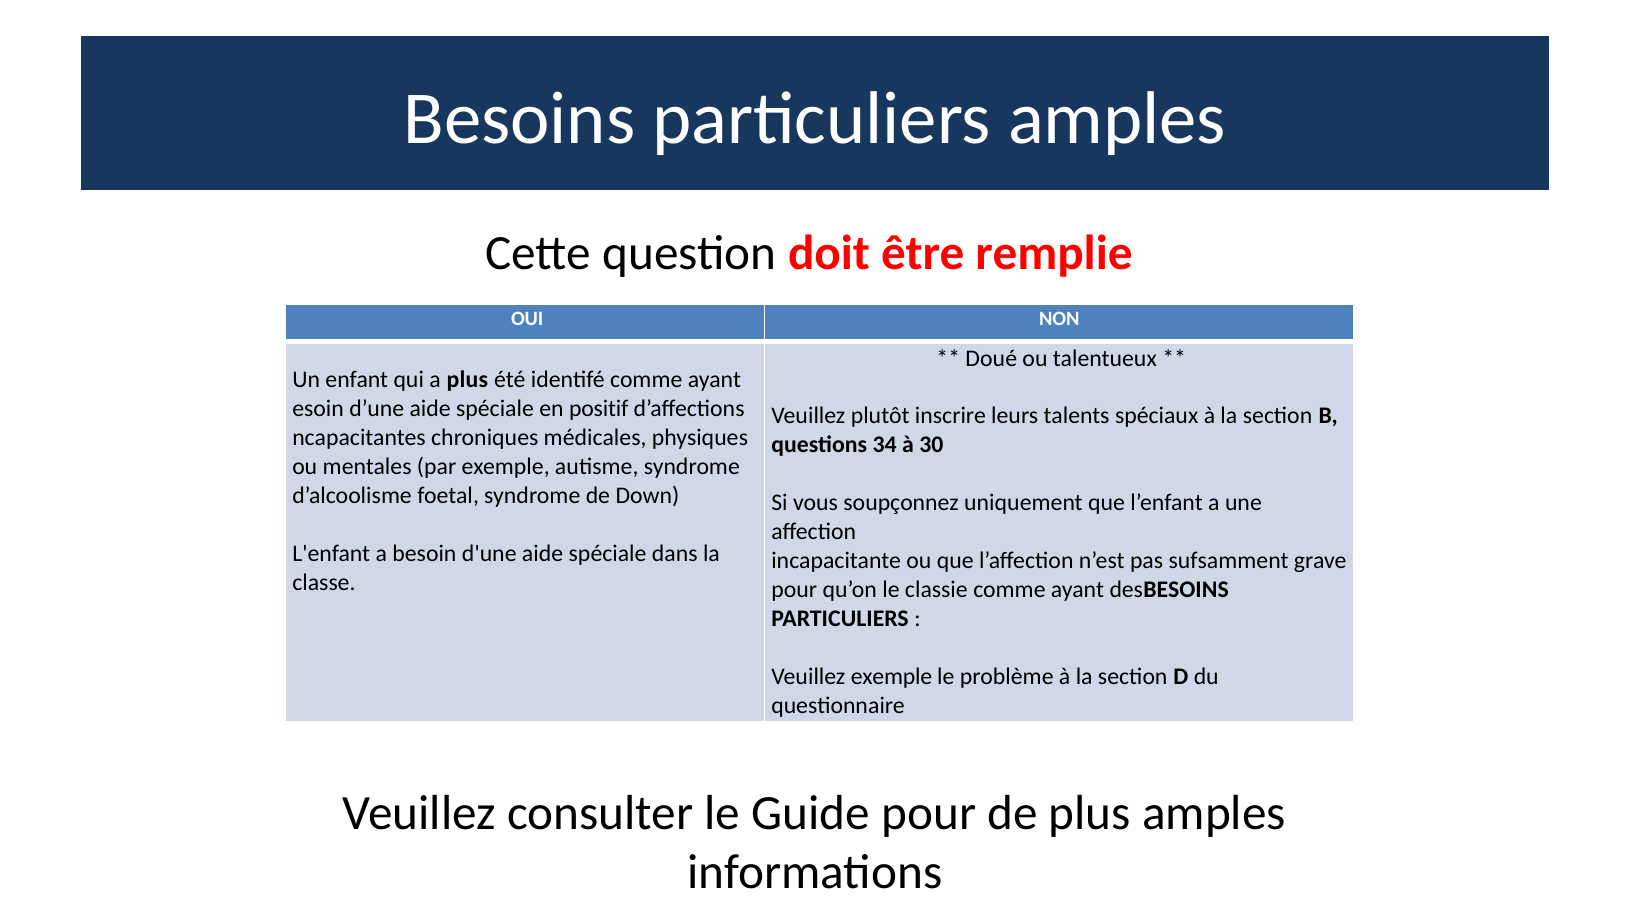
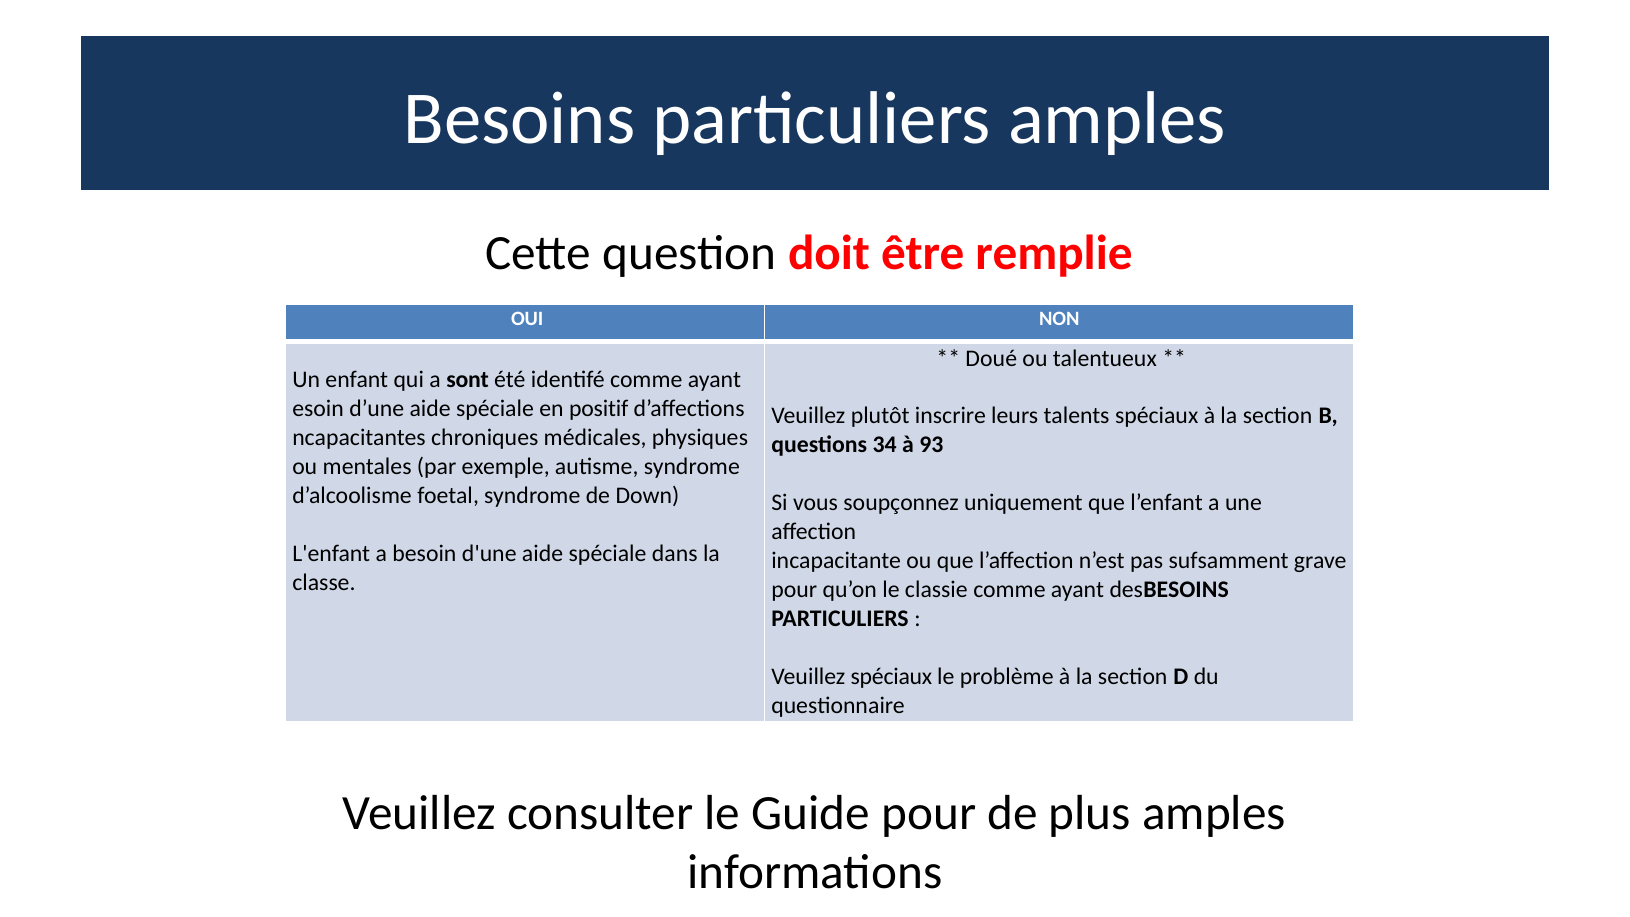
a plus: plus -> sont (468, 380)
30: 30 -> 93 (931, 445)
Veuillez exemple: exemple -> spéciaux (891, 676)
